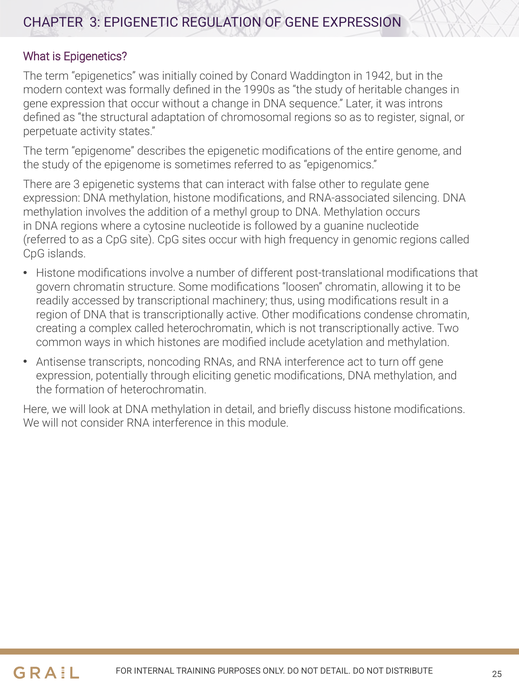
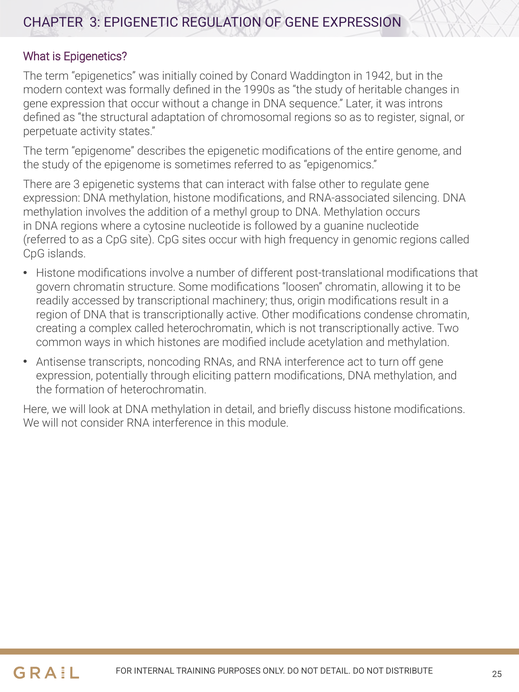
using: using -> origin (311, 301)
genetic: genetic -> pattern (252, 376)
